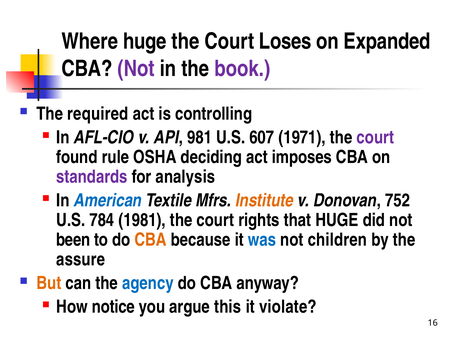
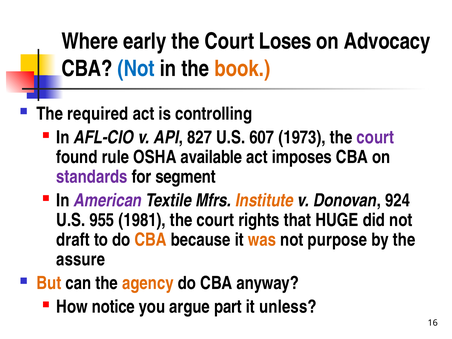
Where huge: huge -> early (145, 41)
Expanded: Expanded -> Advocacy (387, 41)
Not colour: purple -> blue (136, 69)
book colour: purple -> orange (242, 69)
981: 981 -> 827 (200, 137)
1971: 1971 -> 1973 (302, 137)
deciding: deciding -> available (211, 157)
analysis: analysis -> segment (186, 177)
American colour: blue -> purple (108, 200)
752: 752 -> 924 (398, 200)
784: 784 -> 955 (102, 220)
been: been -> draft (73, 240)
was colour: blue -> orange (262, 240)
children: children -> purpose (337, 240)
agency colour: blue -> orange (148, 283)
this: this -> part (228, 307)
violate: violate -> unless (288, 307)
